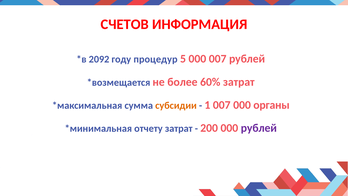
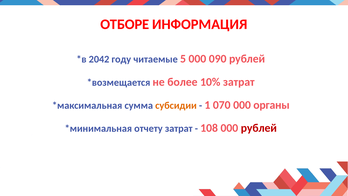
СЧЕТОВ: СЧЕТОВ -> ОТБОРЕ (125, 24)
2092: 2092 -> 2042 (99, 59)
процедур: процедур -> читаемые (156, 59)
000 007: 007 -> 090 (218, 59)
60%: 60% -> 10% (210, 82)
1 007: 007 -> 070 (222, 105)
200: 200 -> 108 (209, 128)
рублей colour: purple -> red (259, 128)
